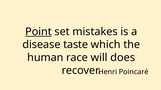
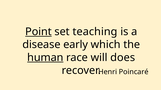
mistakes: mistakes -> teaching (95, 32)
taste: taste -> early (76, 45)
human underline: none -> present (45, 58)
